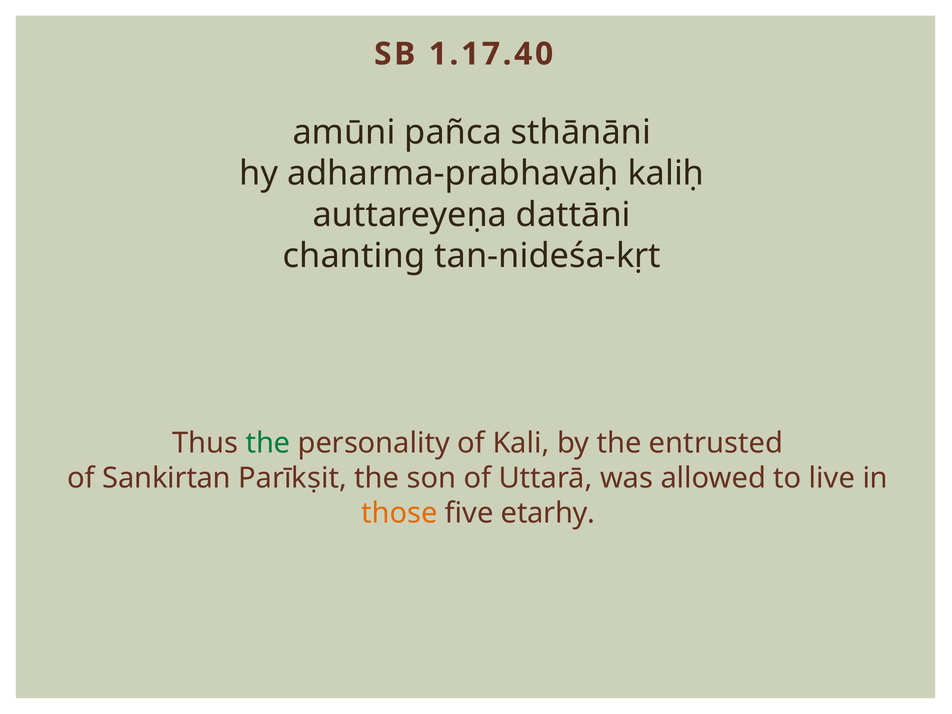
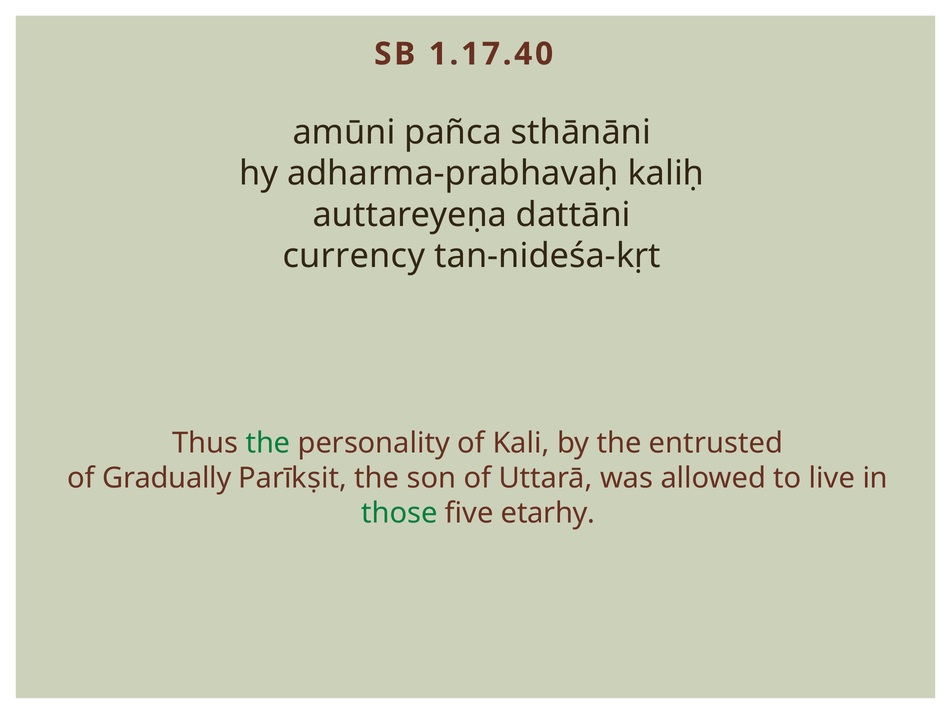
chanting: chanting -> currency (354, 256)
Sankirtan: Sankirtan -> Gradually (167, 478)
those colour: orange -> green (399, 513)
